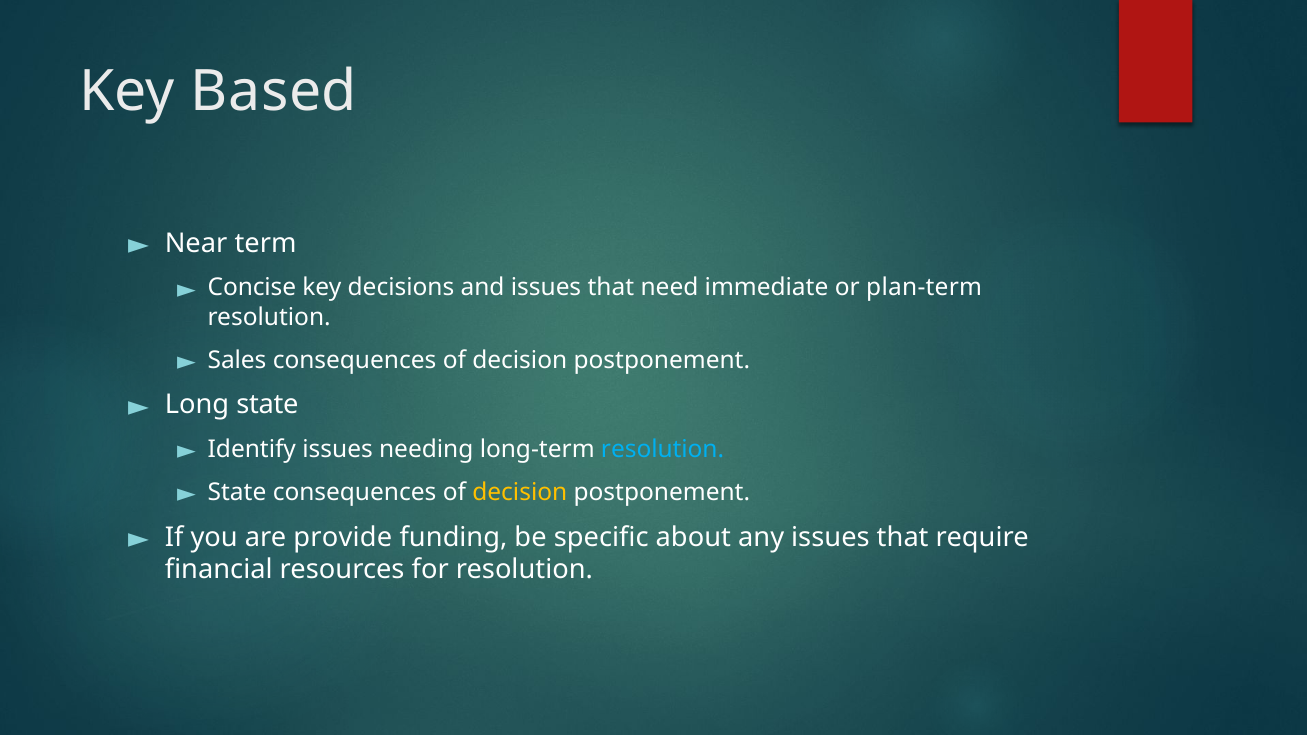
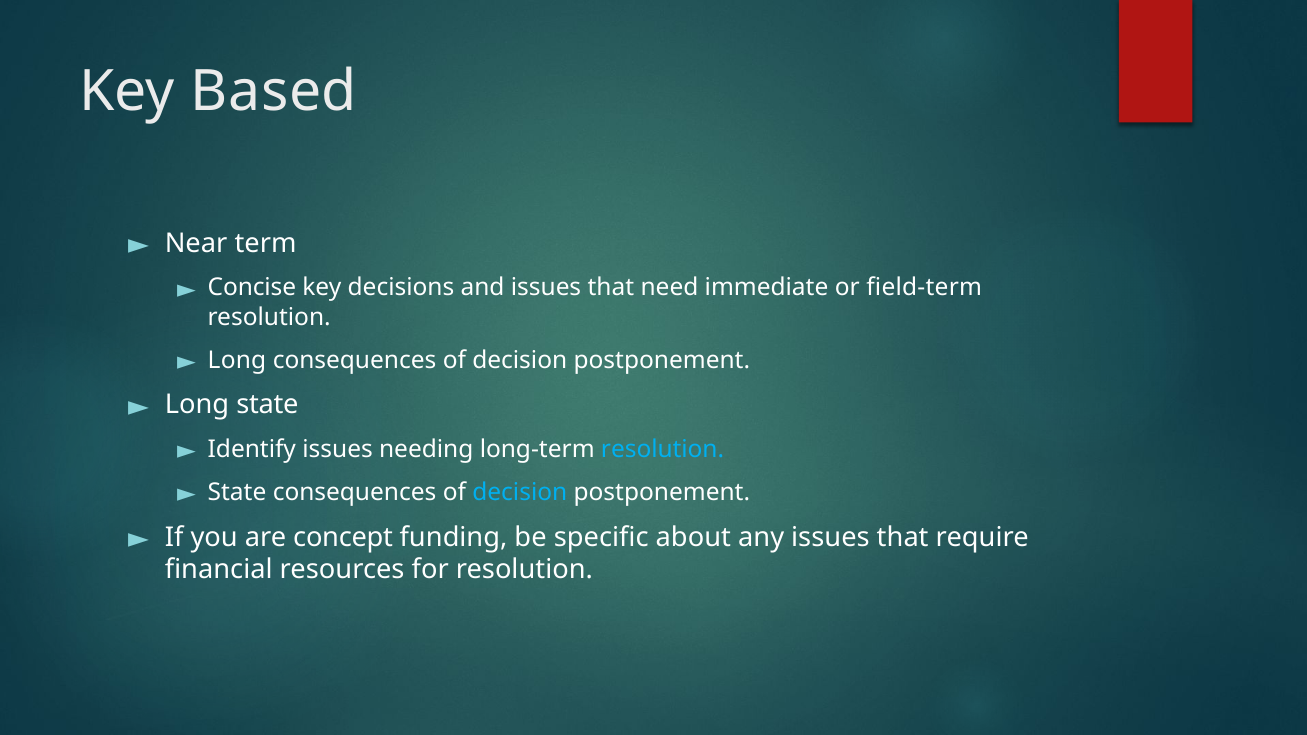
plan-term: plan-term -> field-term (924, 288)
Sales: Sales -> Long (237, 360)
decision colour: yellow -> light blue (520, 493)
provide: provide -> concept (343, 537)
